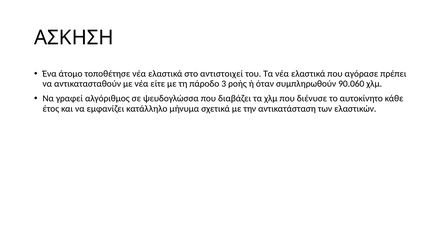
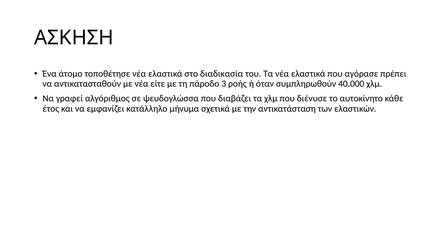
αντιστοιχεί: αντιστοιχεί -> διαδικασία (222, 74)
90.060: 90.060 -> 40.000 (351, 84)
